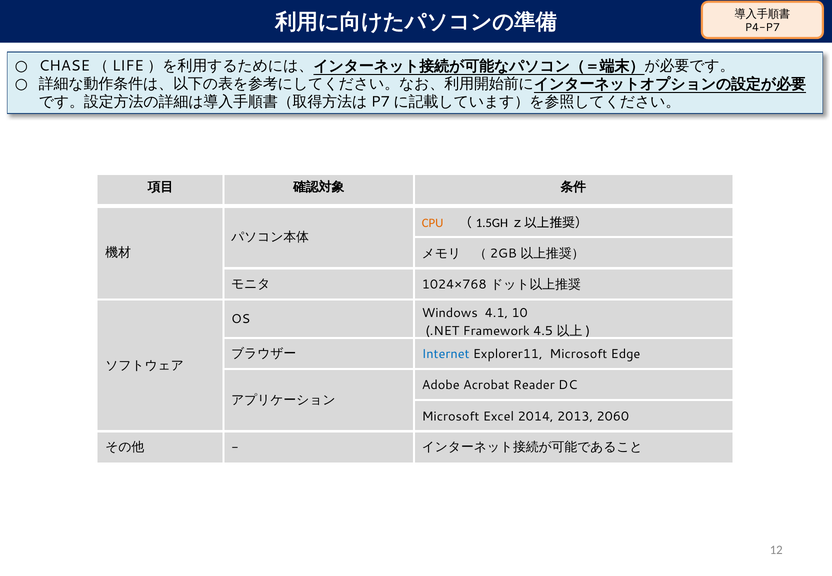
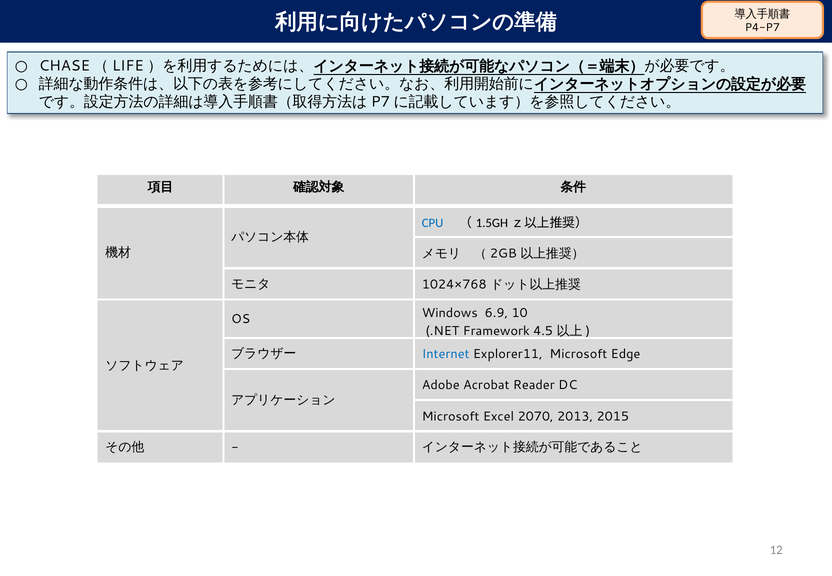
CPU colour: orange -> blue (433, 223)
4.1: 4.1 -> 6.9 (496, 313)
2014: 2014 -> 2070 (536, 416)
2060: 2060 -> 2015 (613, 416)
